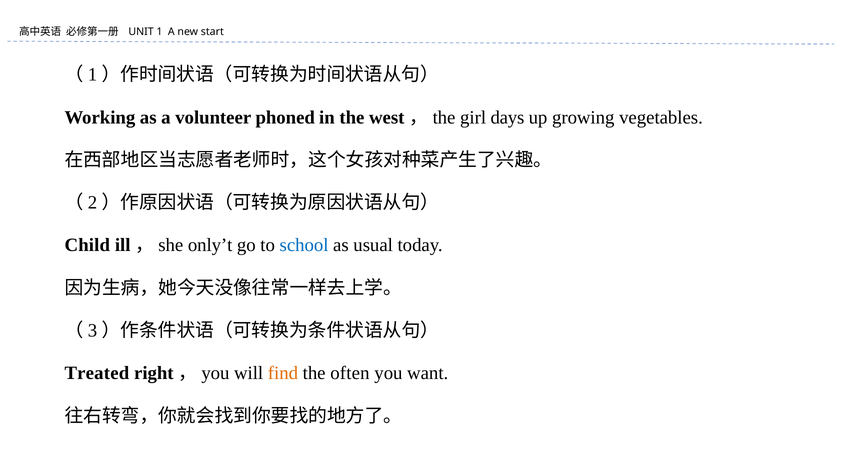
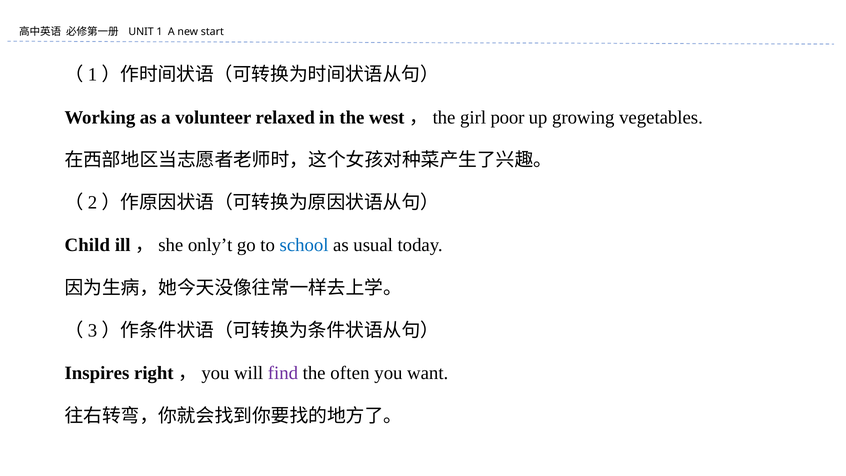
phoned: phoned -> relaxed (285, 117)
days: days -> poor (507, 117)
Treated: Treated -> Inspires (97, 373)
find colour: orange -> purple (283, 373)
